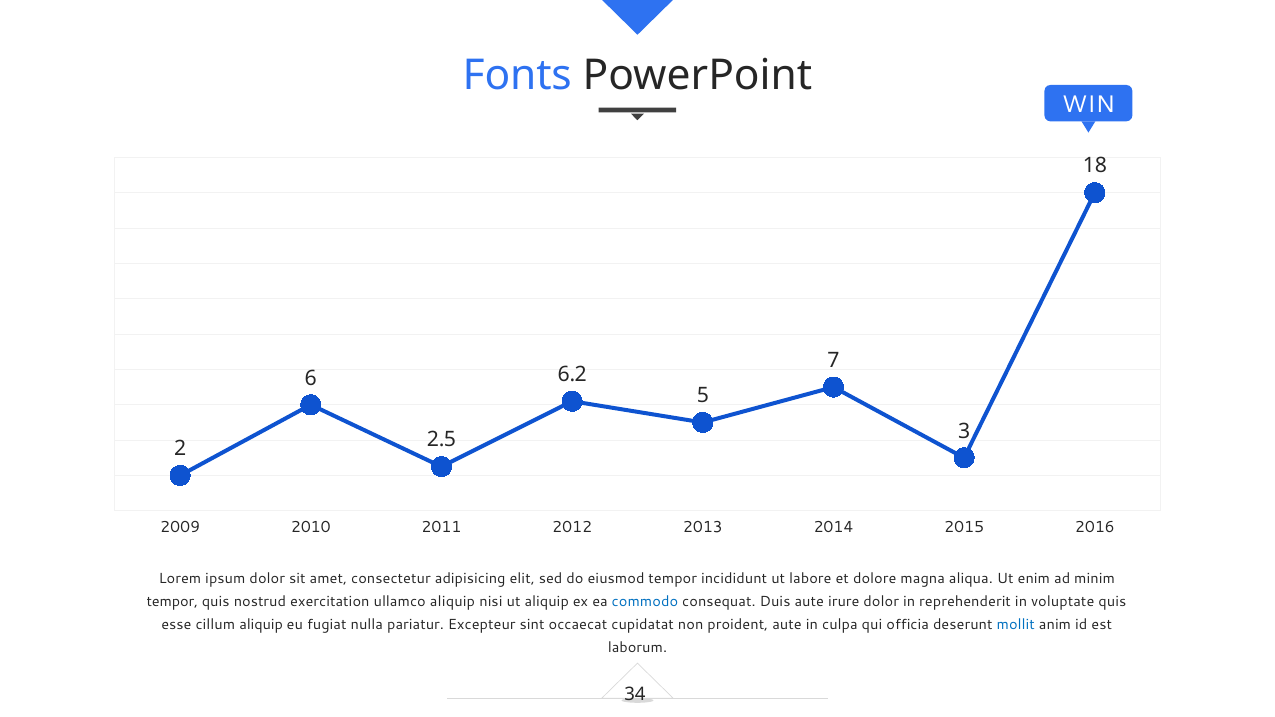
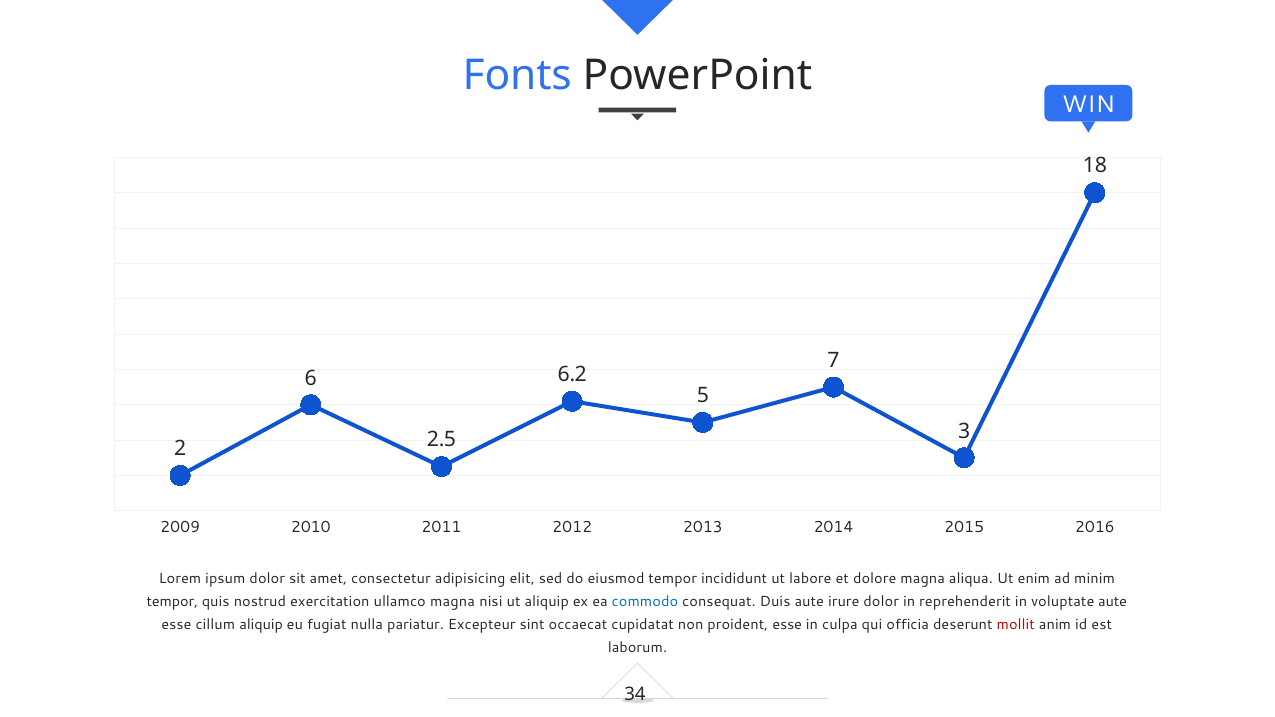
ullamco aliquip: aliquip -> magna (453, 602)
voluptate quis: quis -> aute (1113, 602)
proident aute: aute -> esse (787, 625)
mollit colour: blue -> red (1016, 625)
